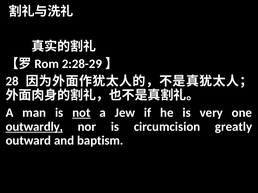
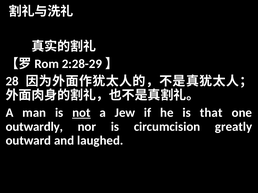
very: very -> that (211, 113)
outwardly underline: present -> none (34, 127)
baptism: baptism -> laughed (100, 141)
